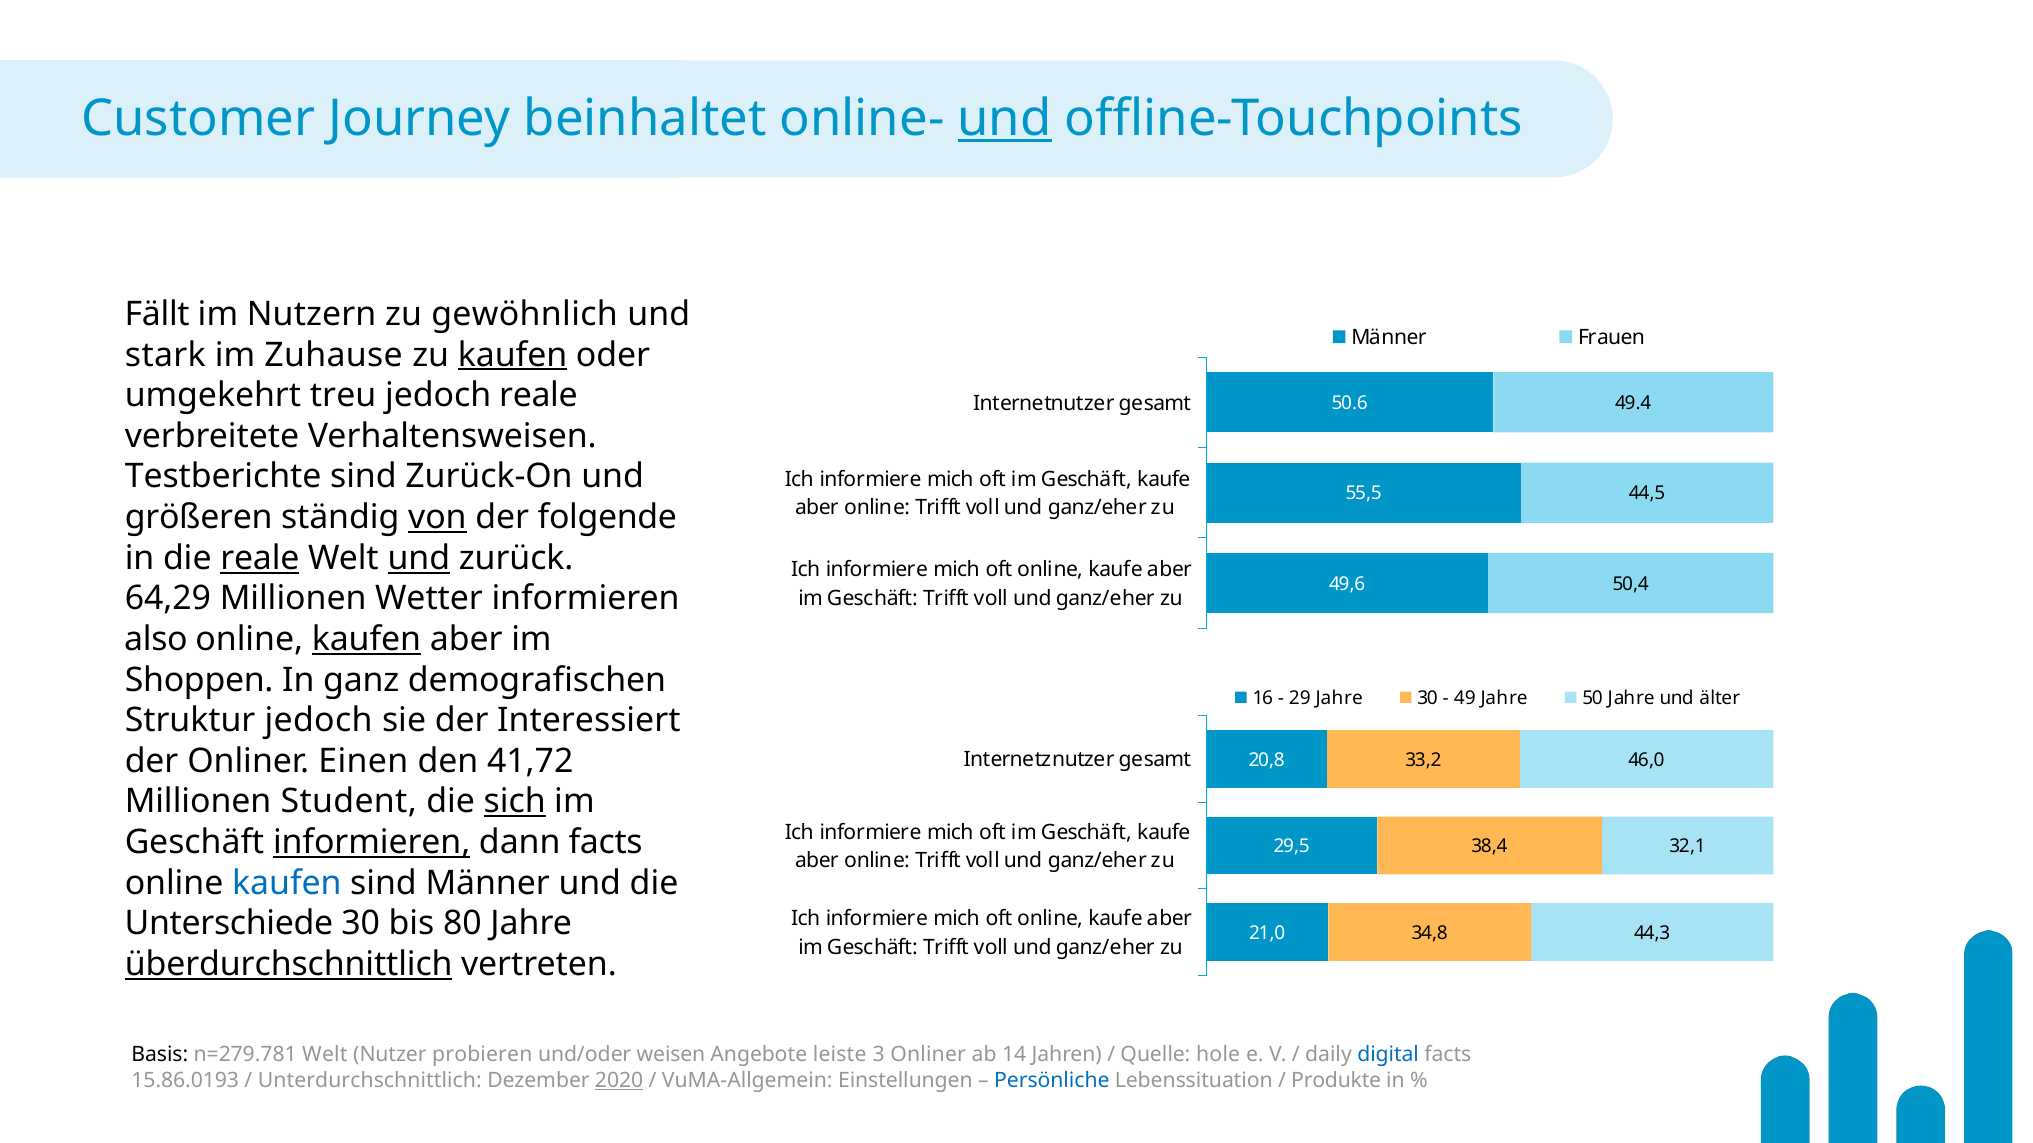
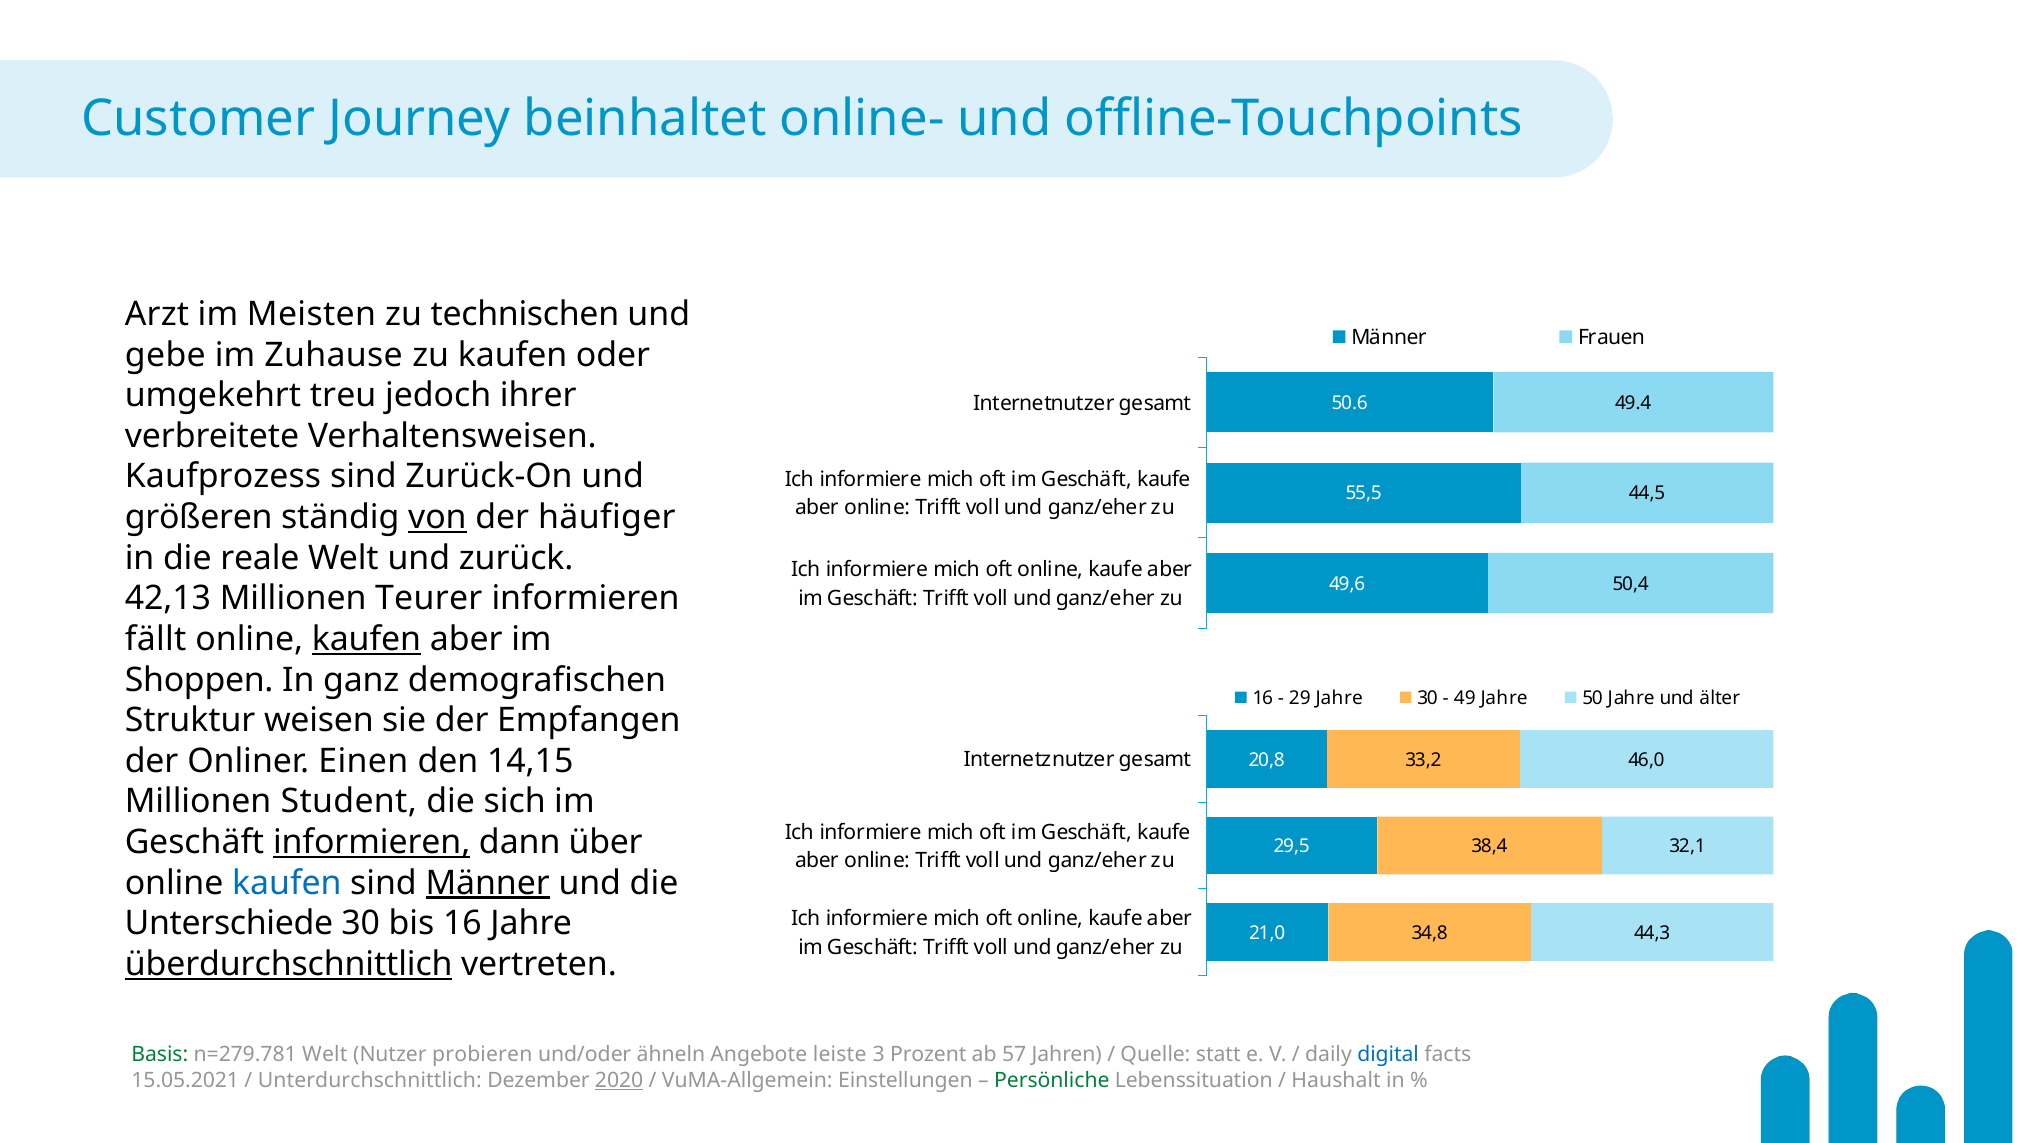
und underline: present -> none (1005, 119)
Fällt: Fällt -> Arzt (157, 314)
Nutzern: Nutzern -> Meisten (311, 314)
gewöhnlich: gewöhnlich -> technischen (525, 314)
stark: stark -> gebe (165, 355)
kaufen underline: present -> none (513, 355)
jedoch reale: reale -> ihrer (538, 396)
Testberichte: Testberichte -> Kaufprozess (223, 477)
folgende: folgende -> häufiger (607, 518)
reale underline: present -> none (260, 558)
und underline: present -> none (419, 558)
64,29: 64,29 -> 42,13 (168, 599)
Wetter: Wetter -> Teurer (429, 599)
also: also -> fällt (156, 640)
Struktur jedoch: jedoch -> weisen (319, 721)
Interessiert: Interessiert -> Empfangen (589, 721)
41,72: 41,72 -> 14,15 (530, 761)
sich underline: present -> none (515, 802)
dann facts: facts -> über (606, 843)
Männer underline: none -> present (488, 883)
bis 80: 80 -> 16 (463, 924)
Basis colour: black -> green (160, 1055)
weisen: weisen -> ähneln (671, 1055)
3 Onliner: Onliner -> Prozent (928, 1055)
14: 14 -> 57 (1014, 1055)
hole: hole -> statt (1218, 1055)
15.86.0193: 15.86.0193 -> 15.05.2021 (185, 1081)
Persönliche colour: blue -> green (1052, 1081)
Produkte: Produkte -> Haushalt (1336, 1081)
